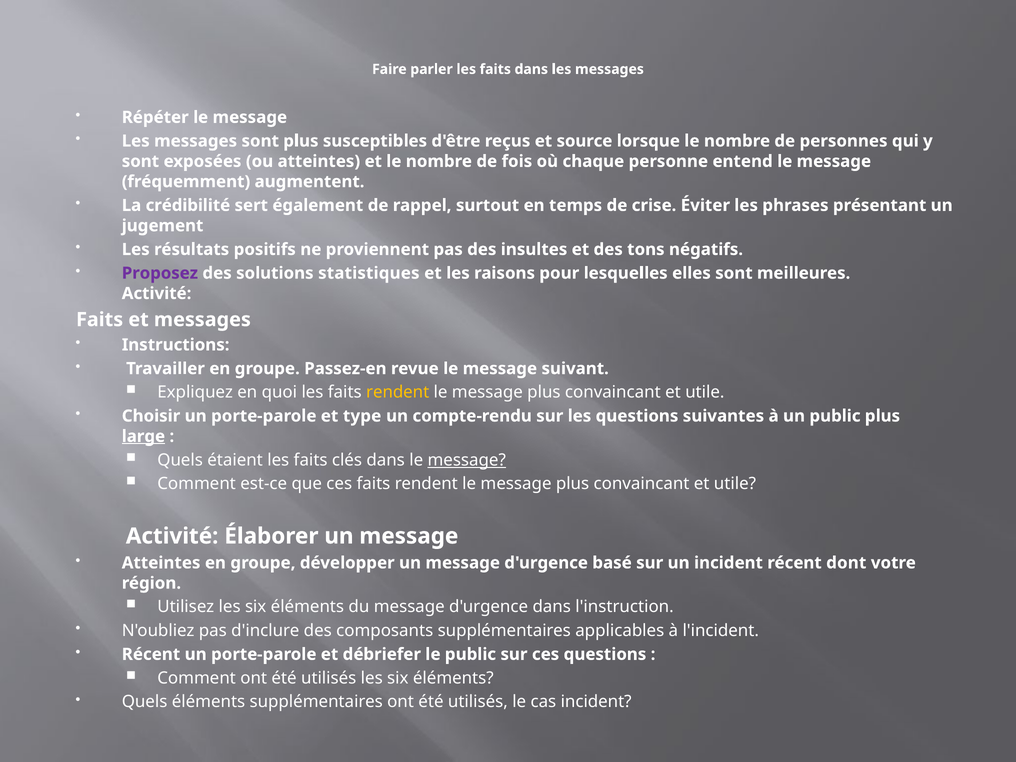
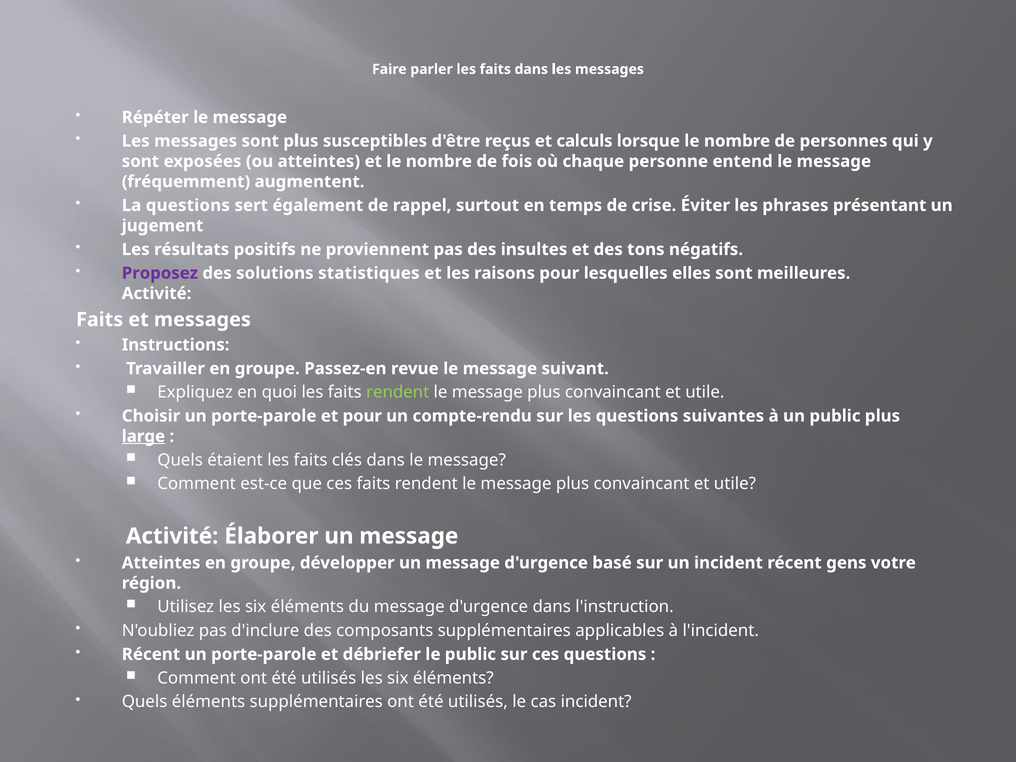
source: source -> calculs (584, 141)
La crédibilité: crédibilité -> questions (188, 205)
rendent colour: yellow -> light green (398, 392)
et type: type -> pour (362, 416)
message underline: present -> none (467, 460)
dont: dont -> gens (846, 563)
